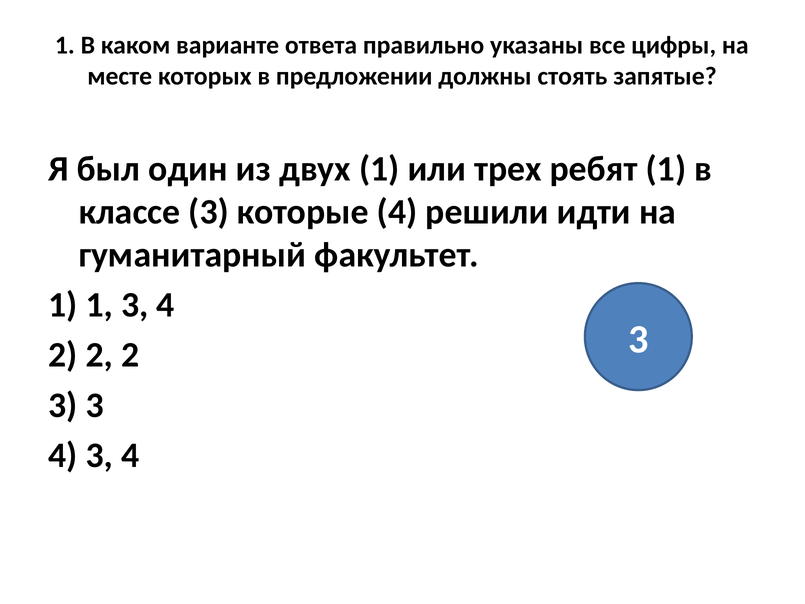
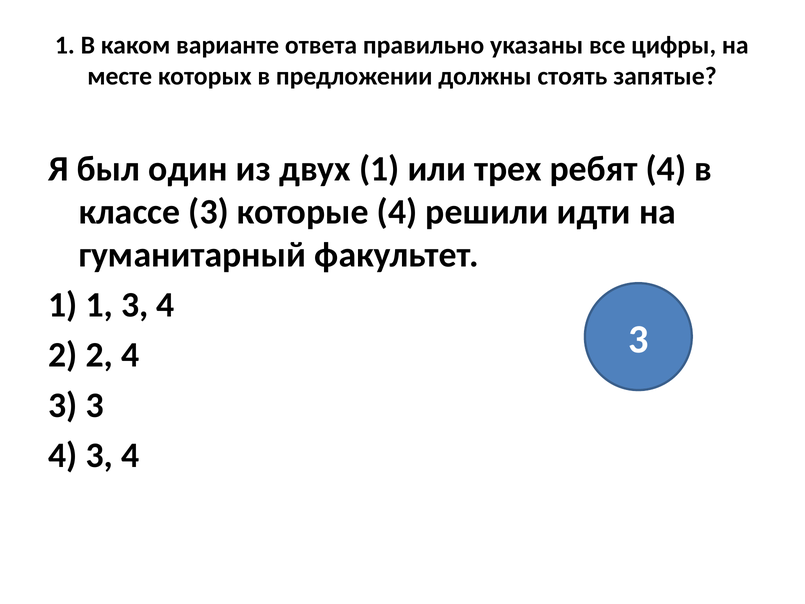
ребят 1: 1 -> 4 (666, 169)
2 2 2: 2 -> 4 (130, 355)
